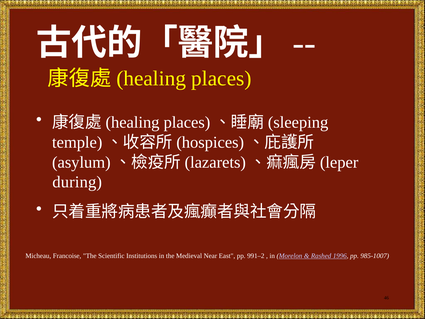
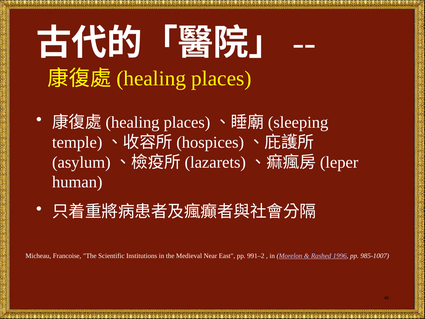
during: during -> human (77, 182)
